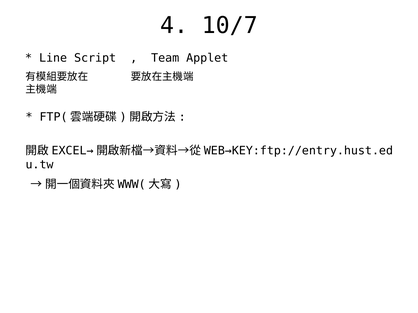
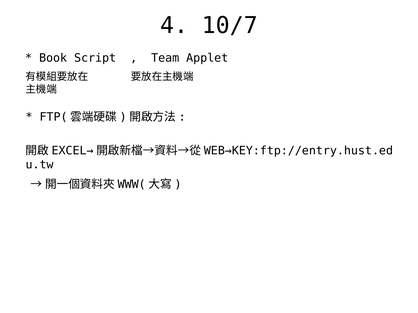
Line: Line -> Book (53, 58)
